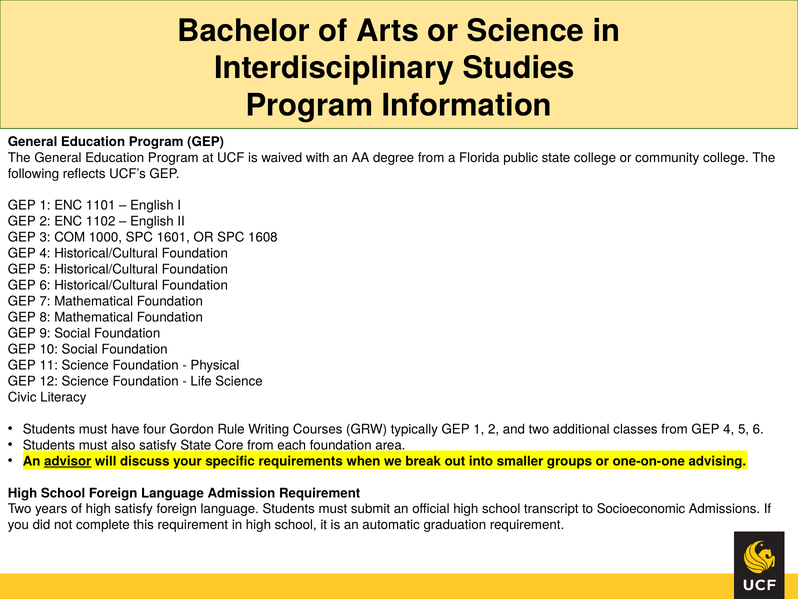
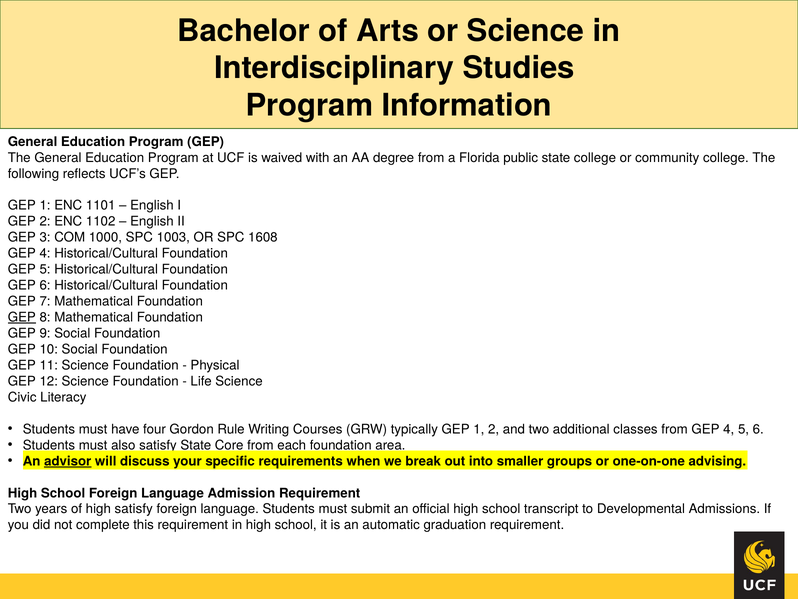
1601: 1601 -> 1003 (173, 237)
GEP underline: none -> present (22, 317)
Socioeconomic: Socioeconomic -> Developmental (641, 509)
